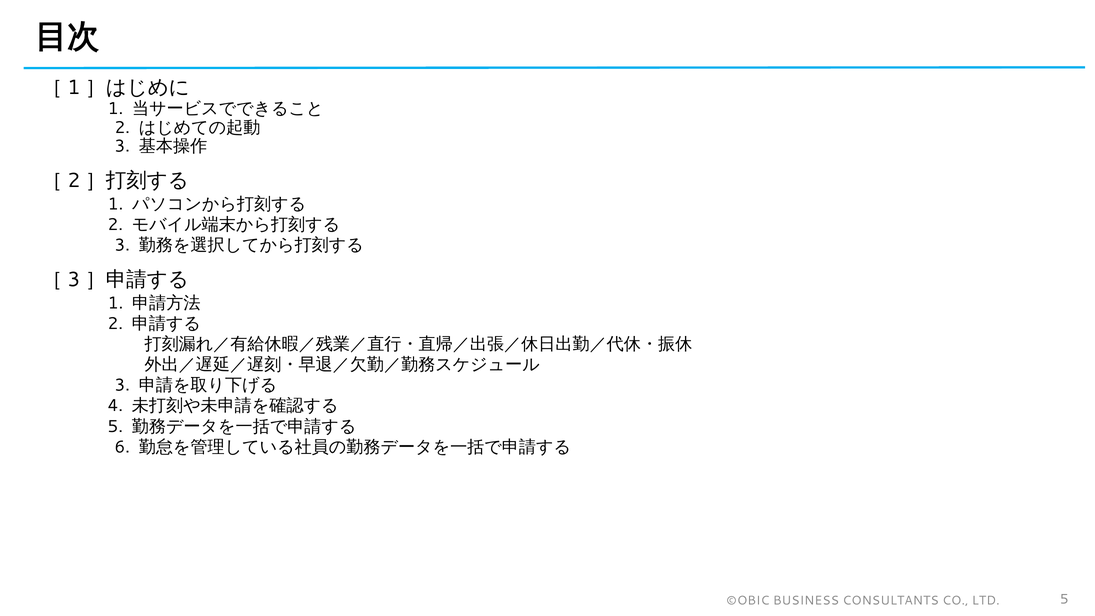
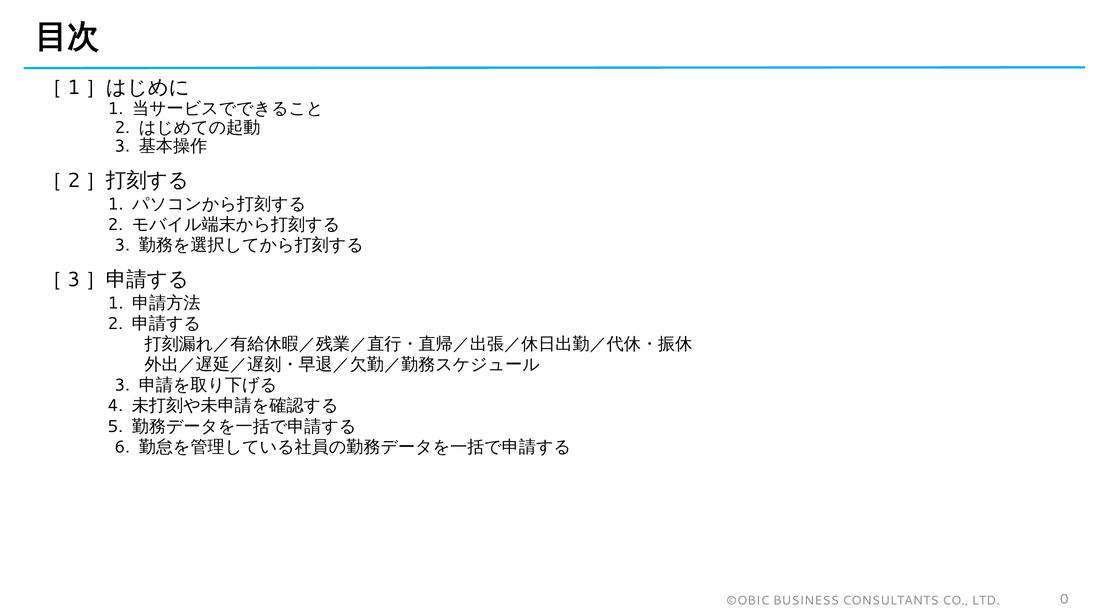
LTD 5: 5 -> 0 (1064, 599)
